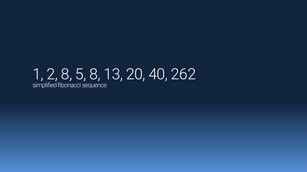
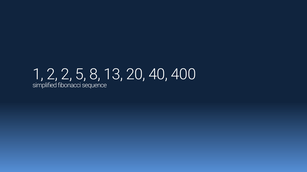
2 8: 8 -> 2 (67, 75)
262: 262 -> 400 (183, 75)
